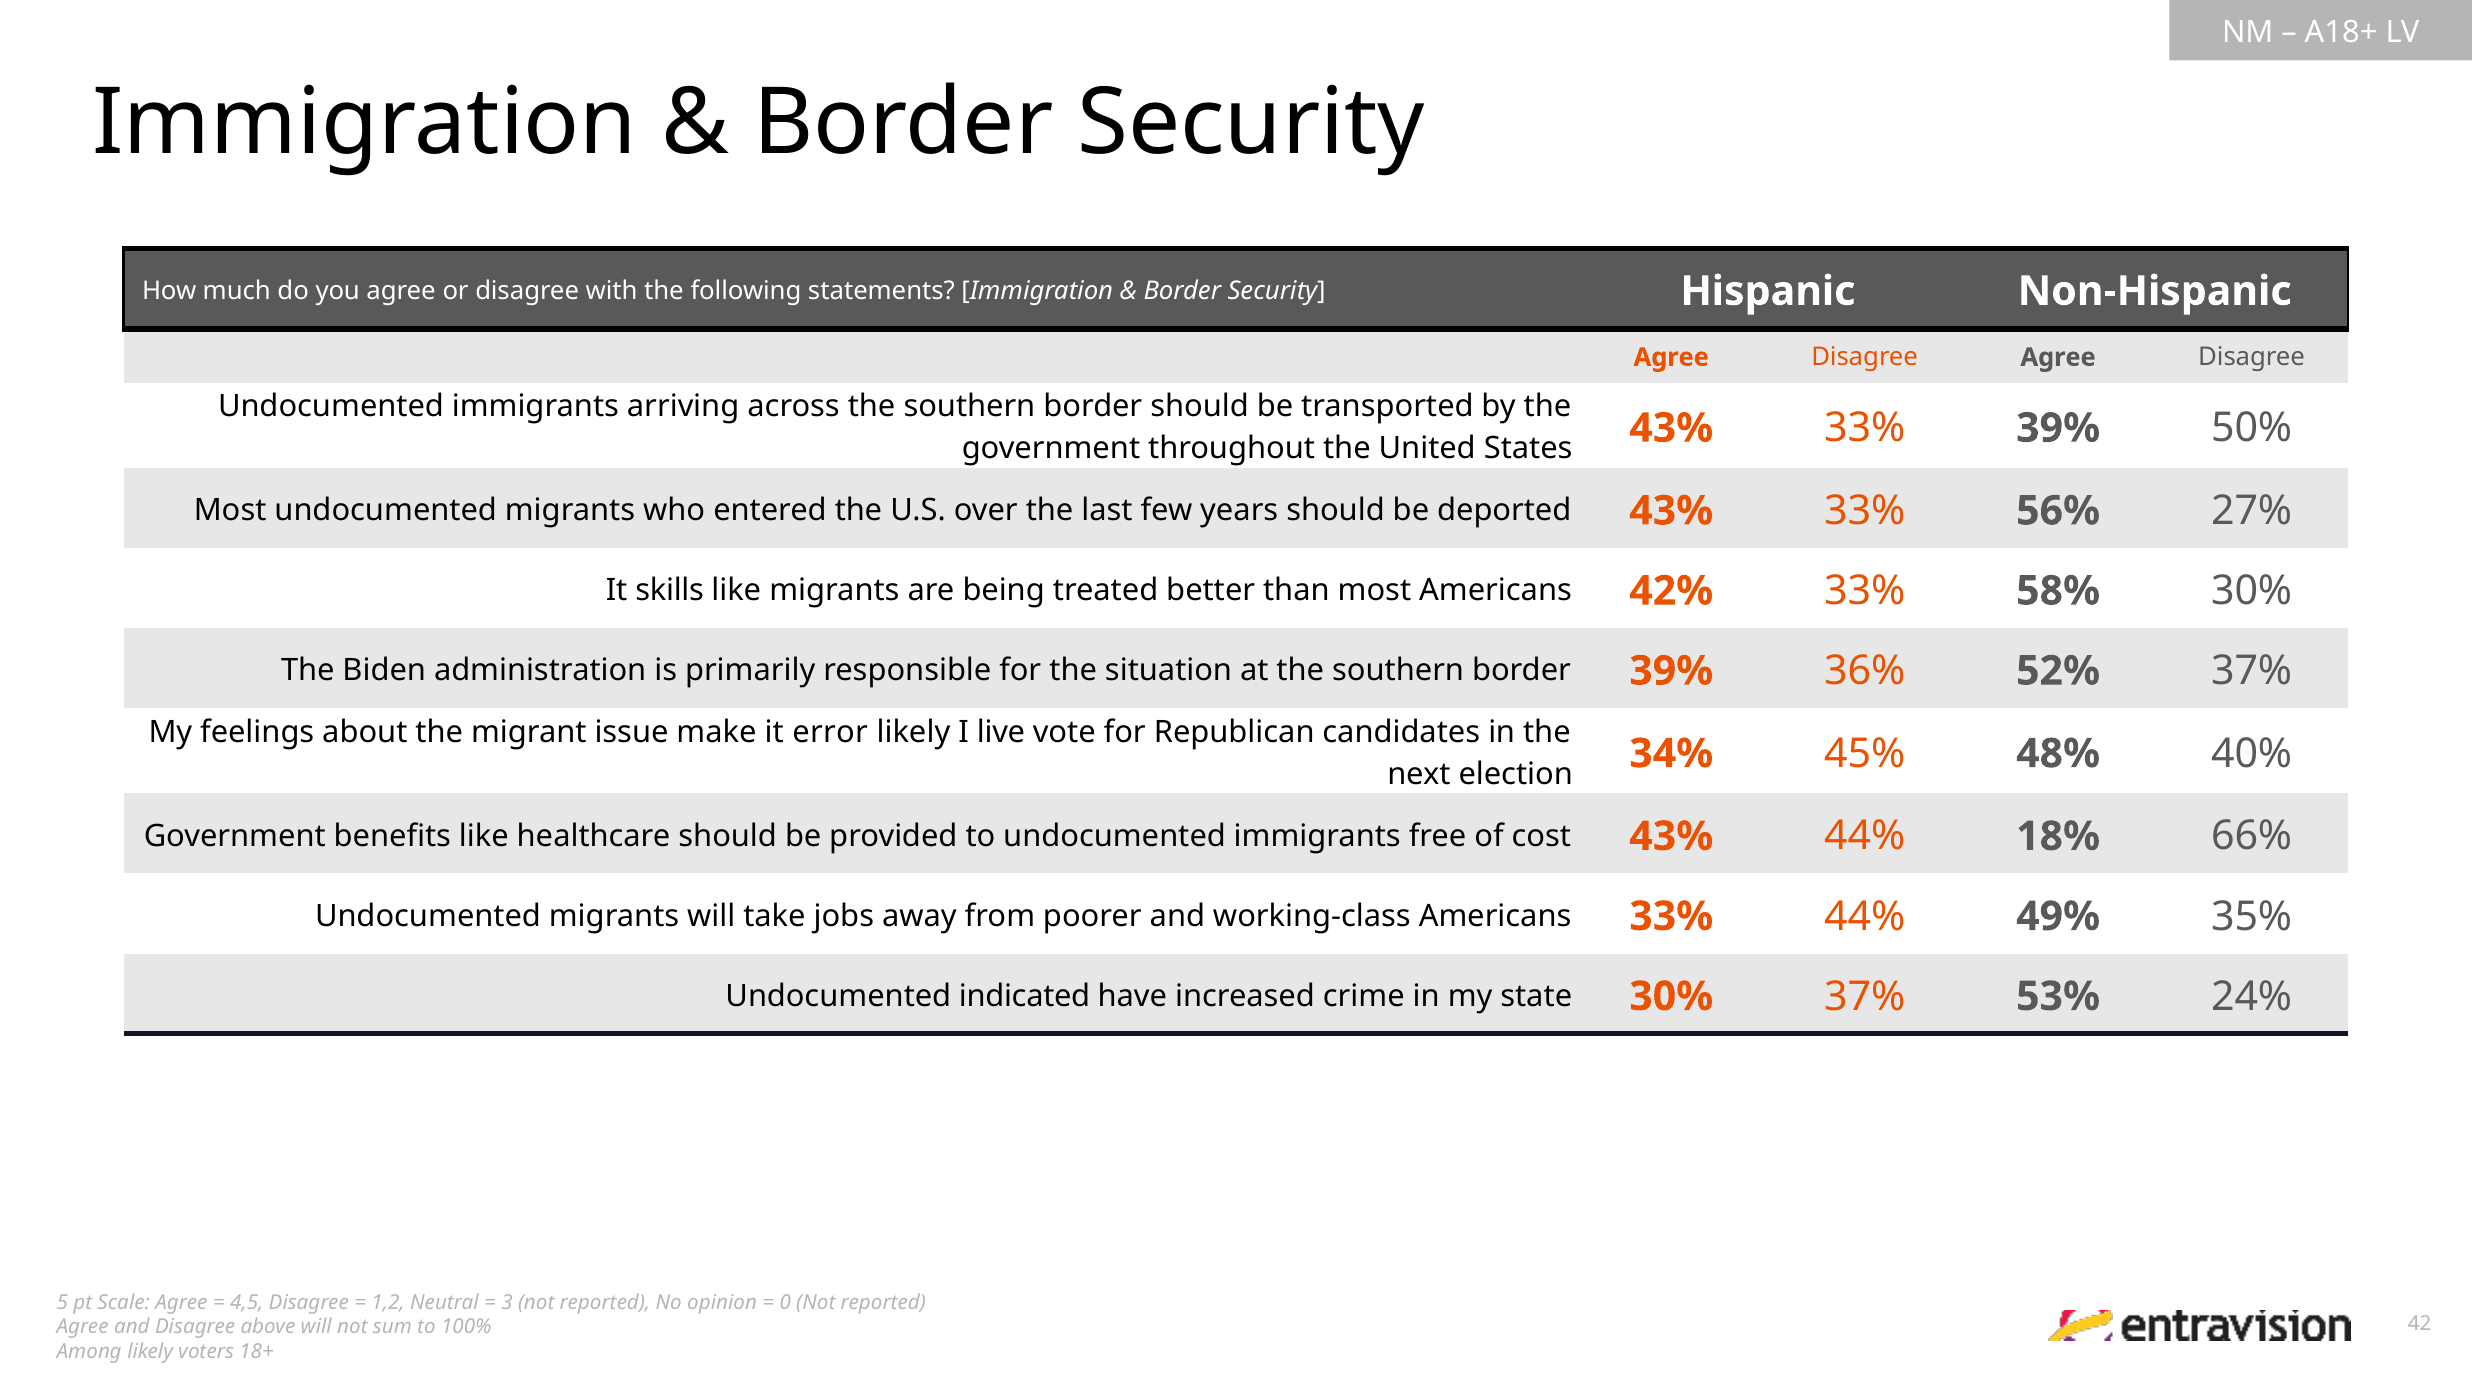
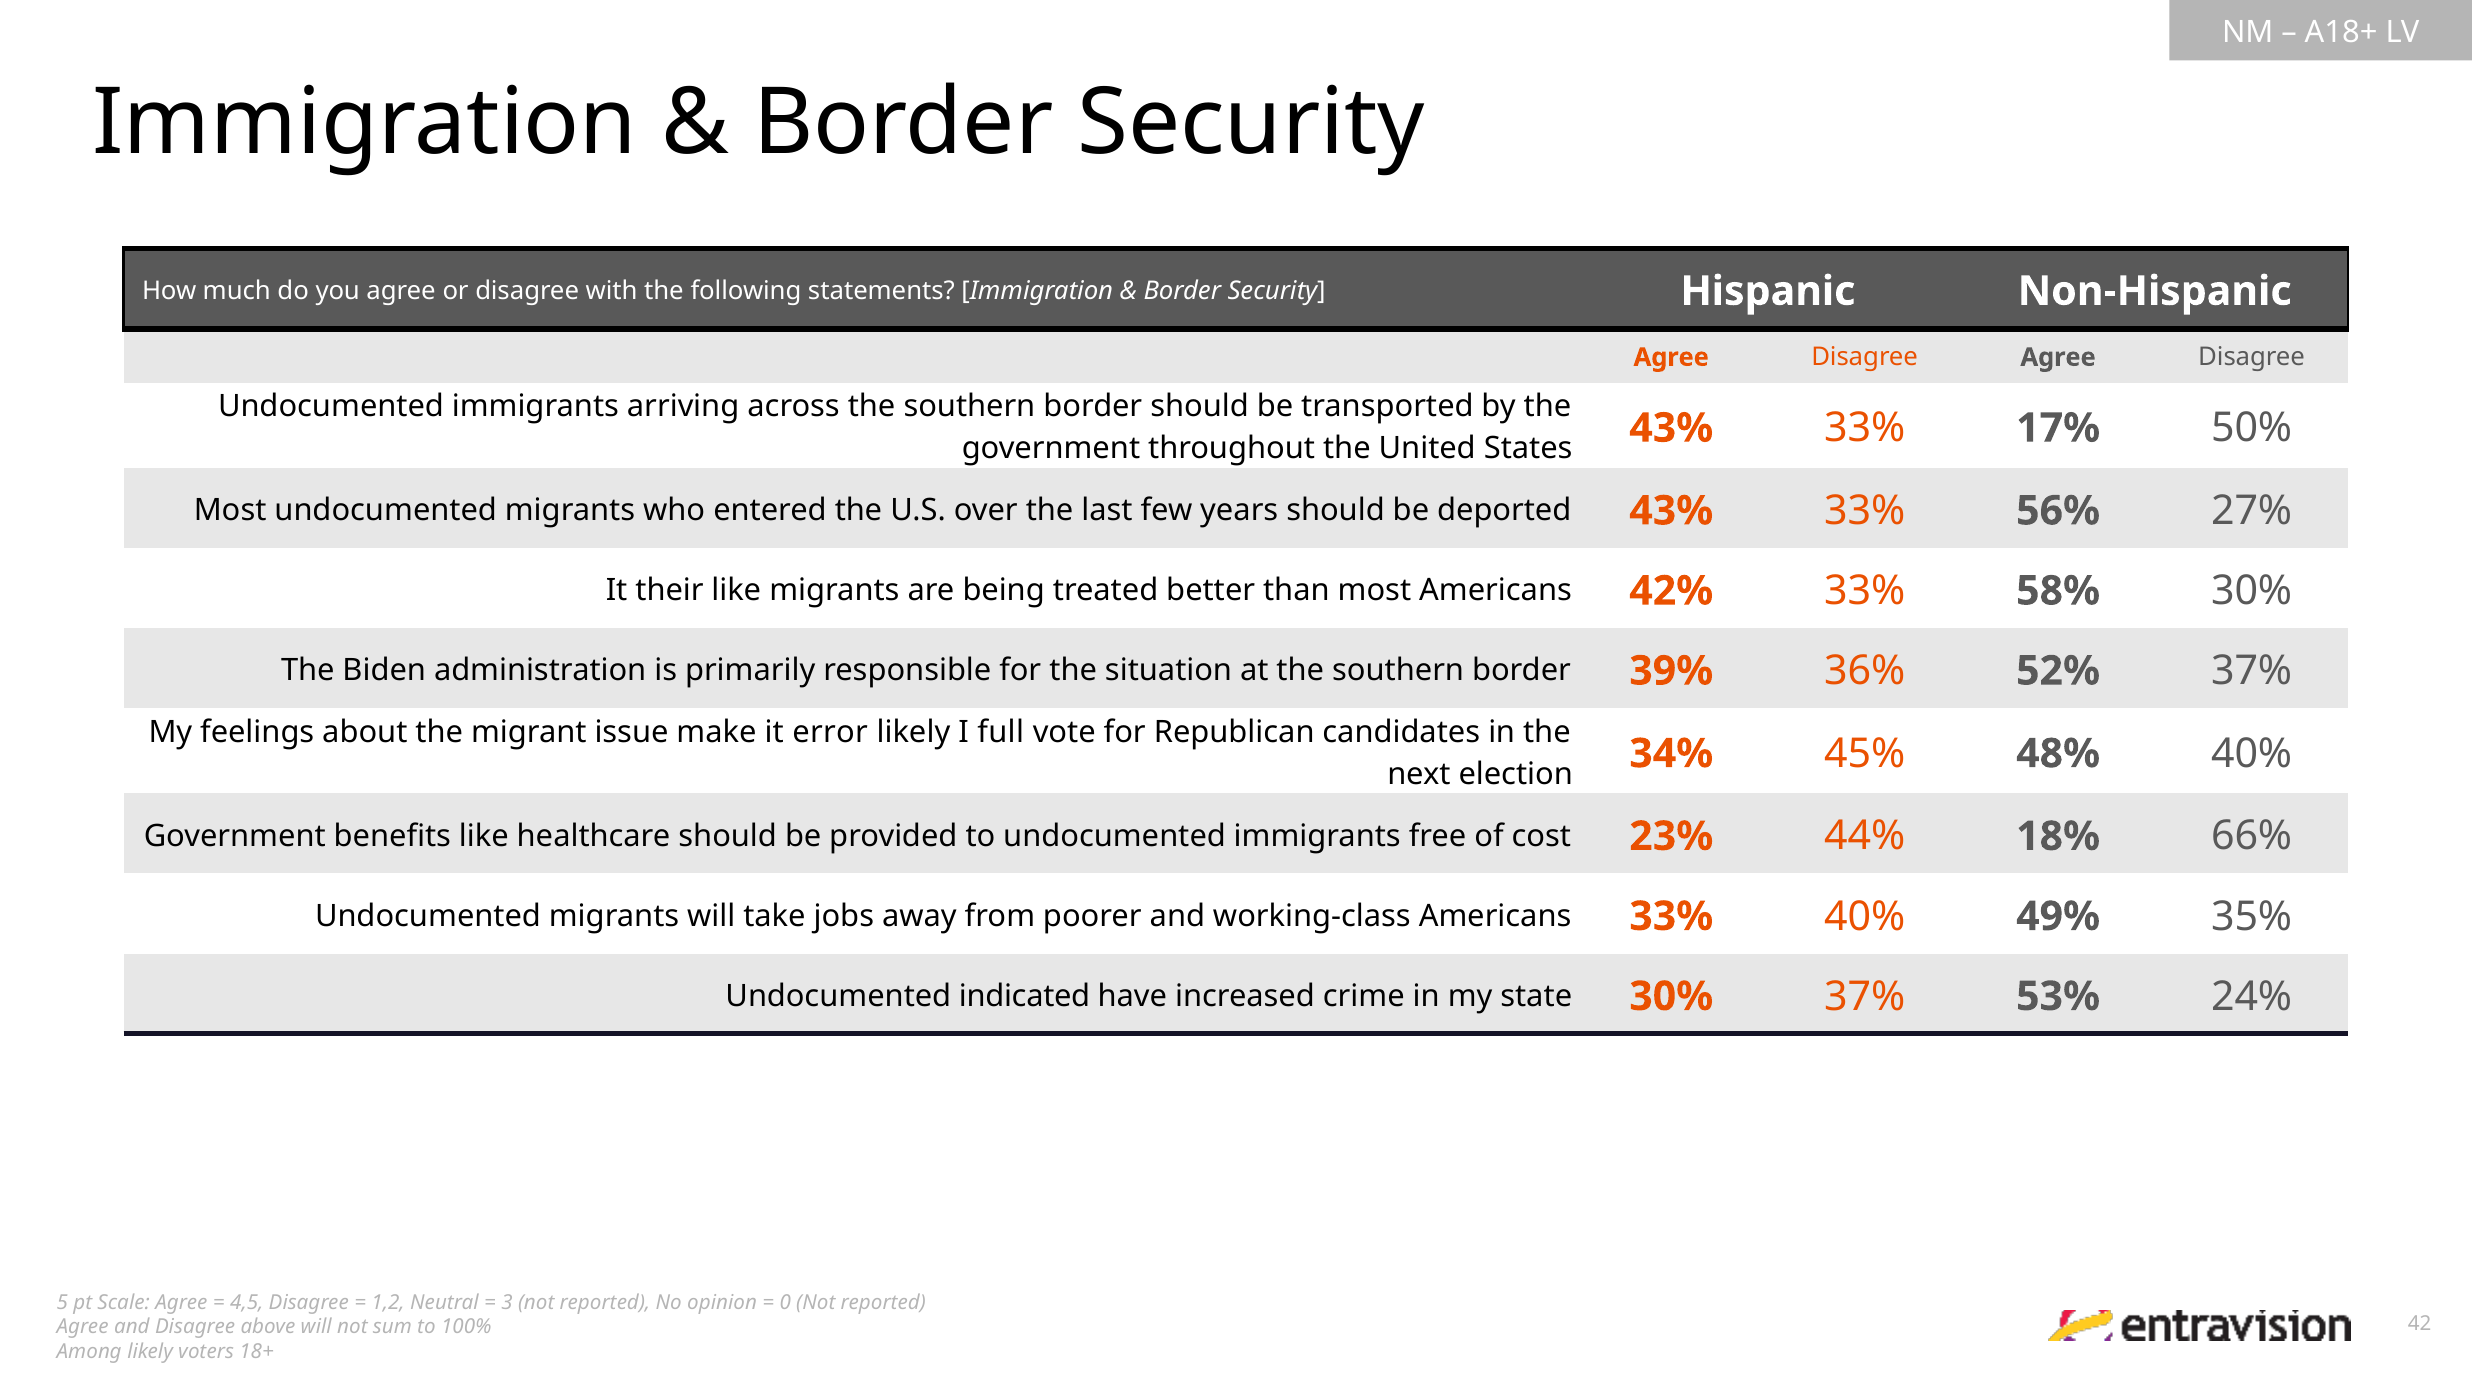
33% 39%: 39% -> 17% (2058, 428)
skills: skills -> their (670, 591)
live: live -> full (1001, 732)
cost 43%: 43% -> 23% (1671, 837)
33% 44%: 44% -> 40% (1865, 917)
